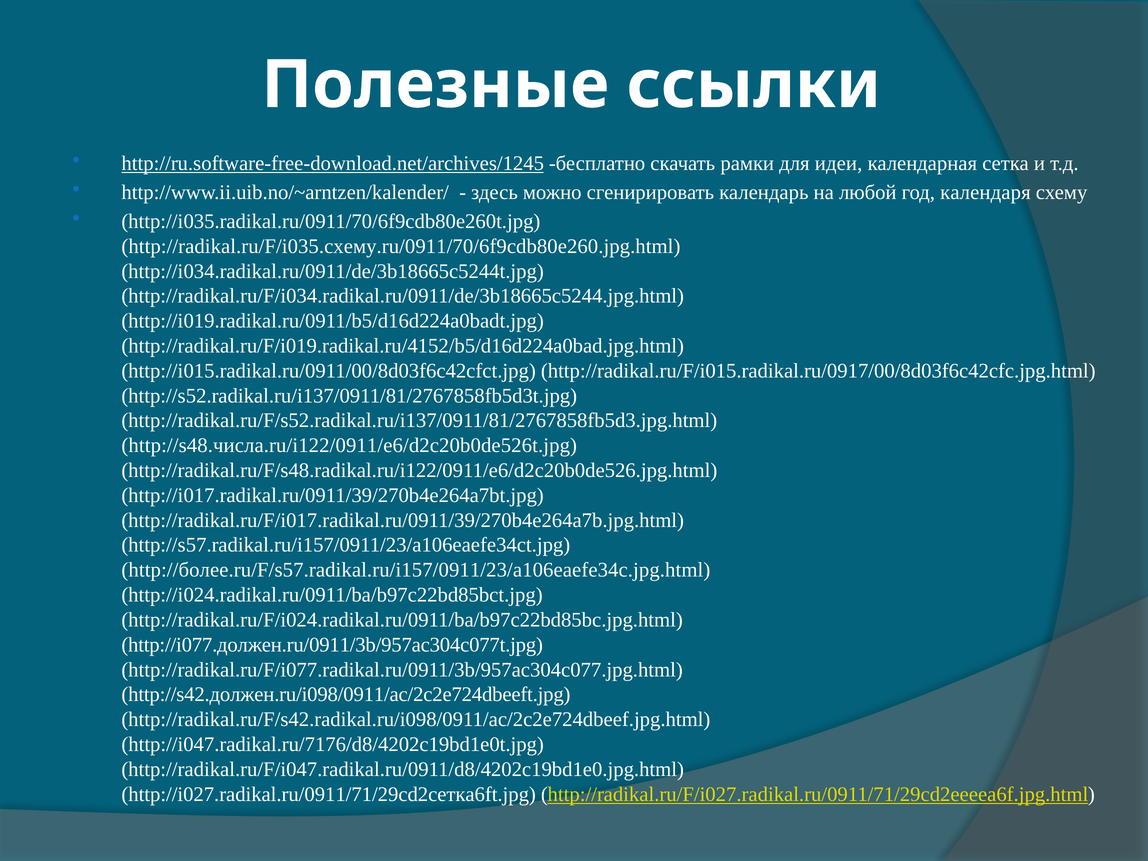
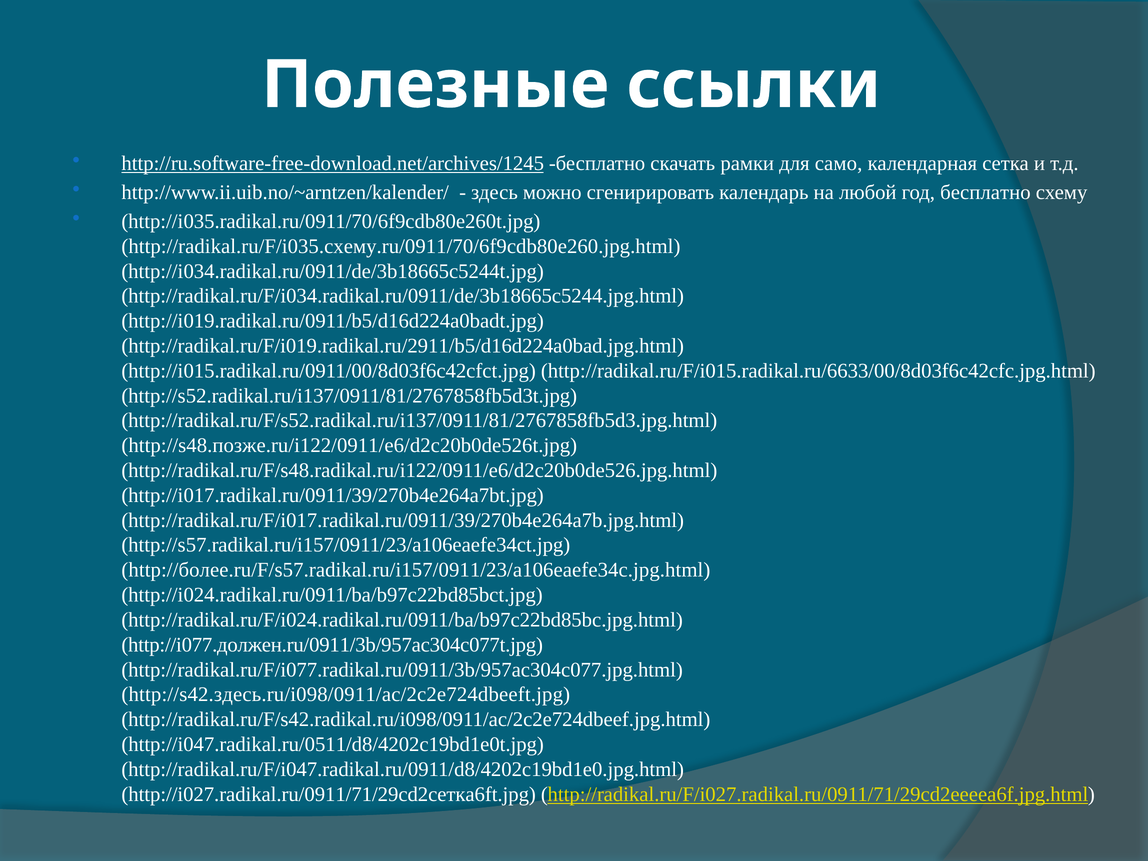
идеи: идеи -> само (839, 163)
год календаря: календаря -> бесплатно (985, 192)
http://radikal.ru/F/i019.radikal.ru/4152/b5/d16d224a0bad.jpg.html: http://radikal.ru/F/i019.radikal.ru/4152/b5/d16d224a0bad.jpg.html -> http://radikal.ru/F/i019.radikal.ru/2911/b5/d16d224a0bad.jpg.html (403, 346)
http://radikal.ru/F/i015.radikal.ru/0917/00/8d03f6c42cfc.jpg.html: http://radikal.ru/F/i015.radikal.ru/0917/00/8d03f6c42cfc.jpg.html -> http://radikal.ru/F/i015.radikal.ru/6633/00/8d03f6c42cfc.jpg.html (818, 371)
http://s48.числа.ru/i122/0911/e6/d2c20b0de526t.jpg: http://s48.числа.ru/i122/0911/e6/d2c20b0de526t.jpg -> http://s48.позже.ru/i122/0911/e6/d2c20b0de526t.jpg (349, 446)
http://s42.должен.ru/i098/0911/ac/2c2e724dbeeft.jpg: http://s42.должен.ru/i098/0911/ac/2c2e724dbeeft.jpg -> http://s42.здесь.ru/i098/0911/ac/2c2e724dbeeft.jpg (346, 695)
http://i047.radikal.ru/7176/d8/4202c19bd1e0t.jpg: http://i047.radikal.ru/7176/d8/4202c19bd1e0t.jpg -> http://i047.radikal.ru/0511/d8/4202c19bd1e0t.jpg (333, 744)
